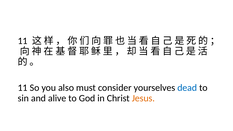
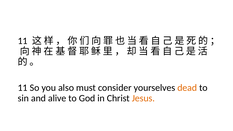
dead colour: blue -> orange (187, 88)
